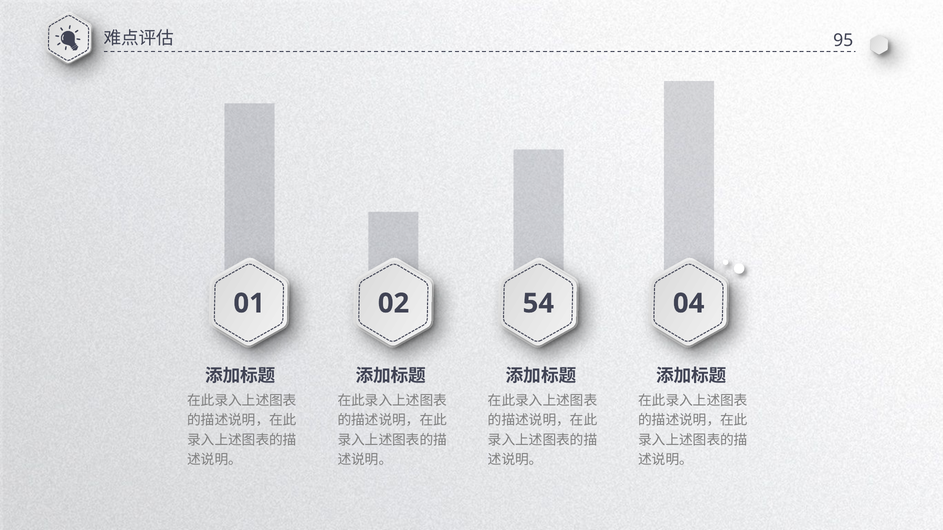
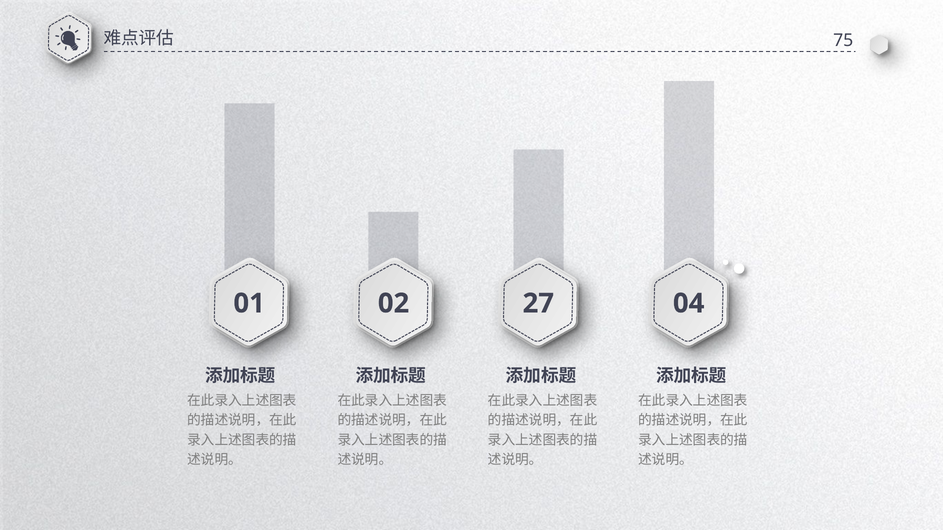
95: 95 -> 75 (843, 40)
54: 54 -> 27 (538, 304)
